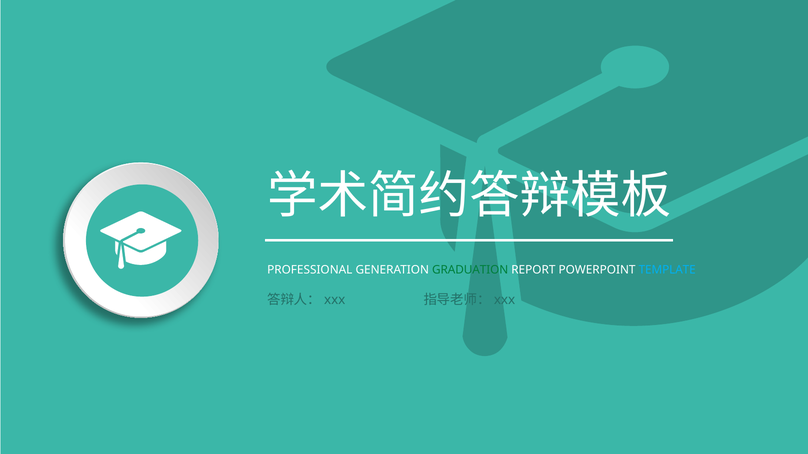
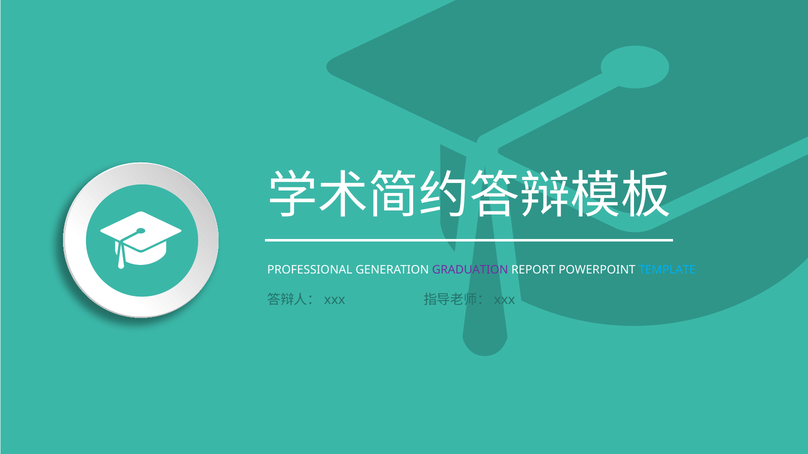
GRADUATION colour: green -> purple (470, 270)
